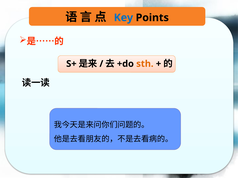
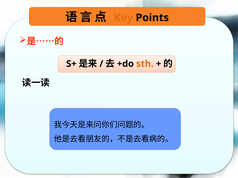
Key colour: blue -> orange (123, 18)
